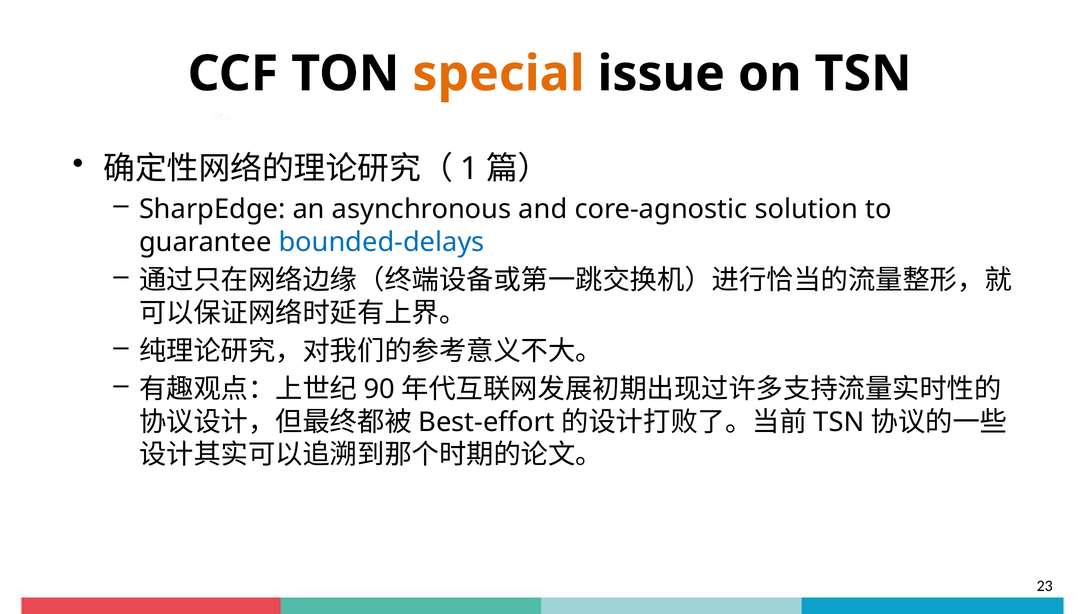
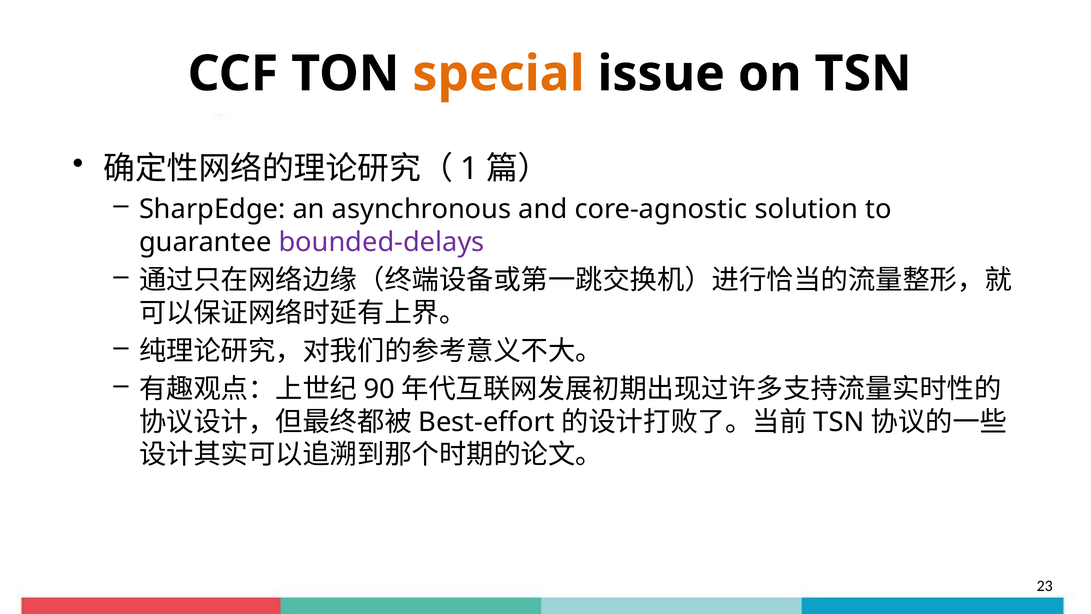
bounded‑delays colour: blue -> purple (382, 242)
